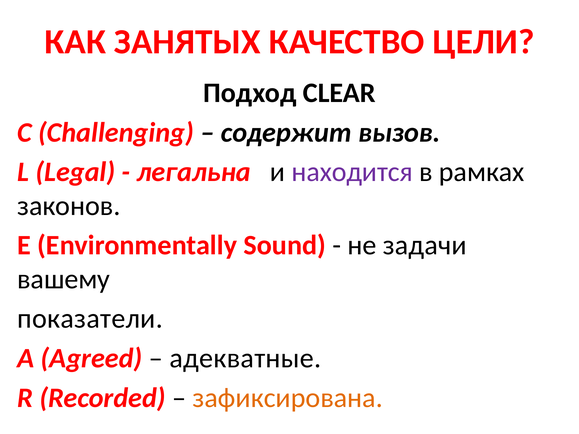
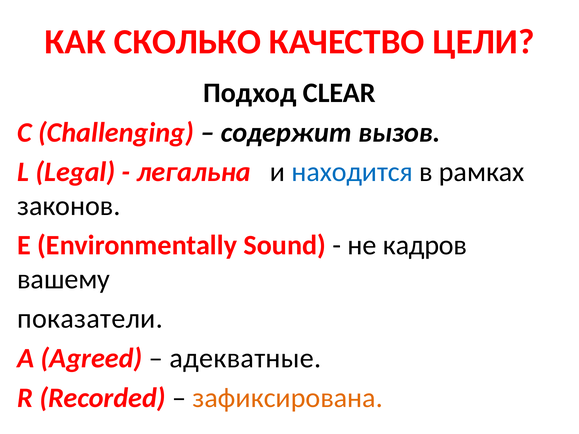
ЗАНЯТЫХ: ЗАНЯТЫХ -> СКОЛЬКО (187, 42)
находится colour: purple -> blue (352, 172)
задачи: задачи -> кадров (425, 245)
